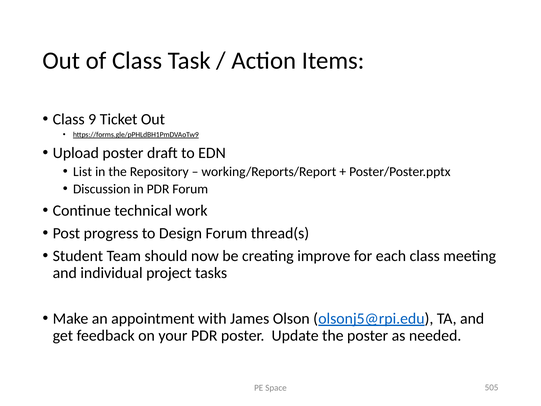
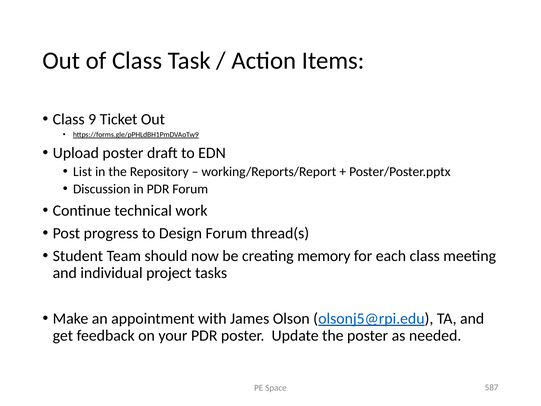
improve: improve -> memory (324, 256)
505: 505 -> 587 (492, 387)
